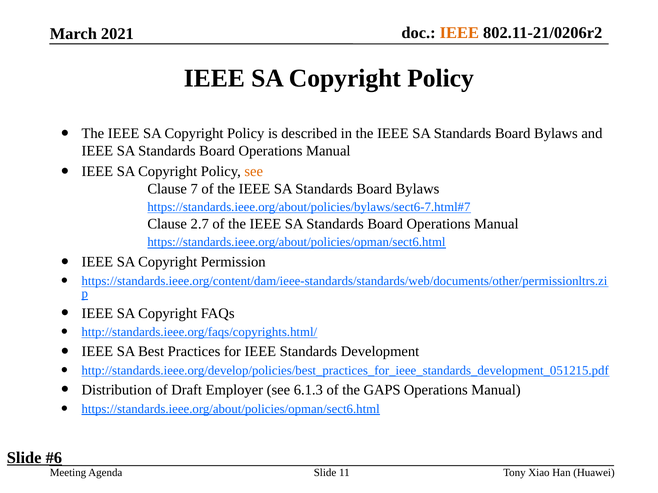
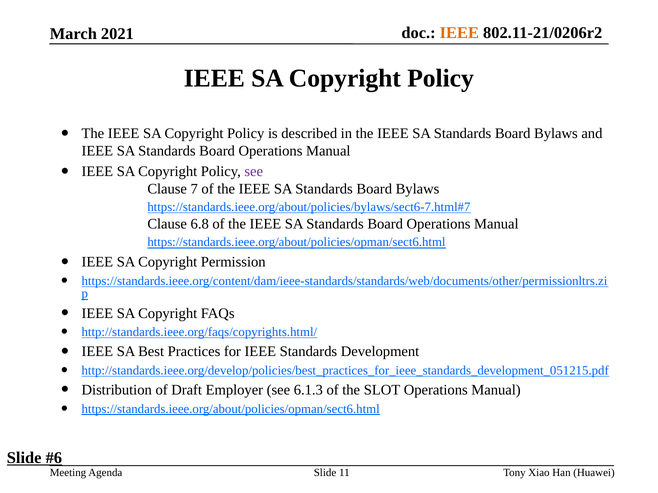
see colour: orange -> purple (254, 172)
2.7: 2.7 -> 6.8 (200, 224)
GAPS: GAPS -> SLOT (382, 390)
